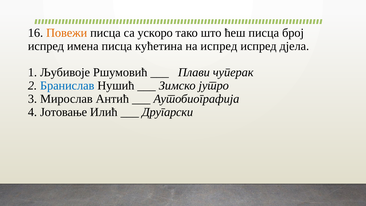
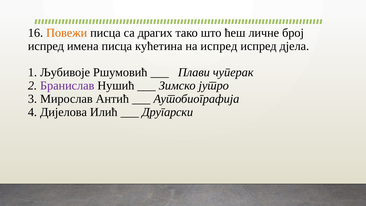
ускоро: ускоро -> драгих (155, 33)
ћеш писца: писца -> личне (264, 33)
Бранислав colour: blue -> purple (67, 86)
Јотовање: Јотовање -> Дијелова (64, 112)
